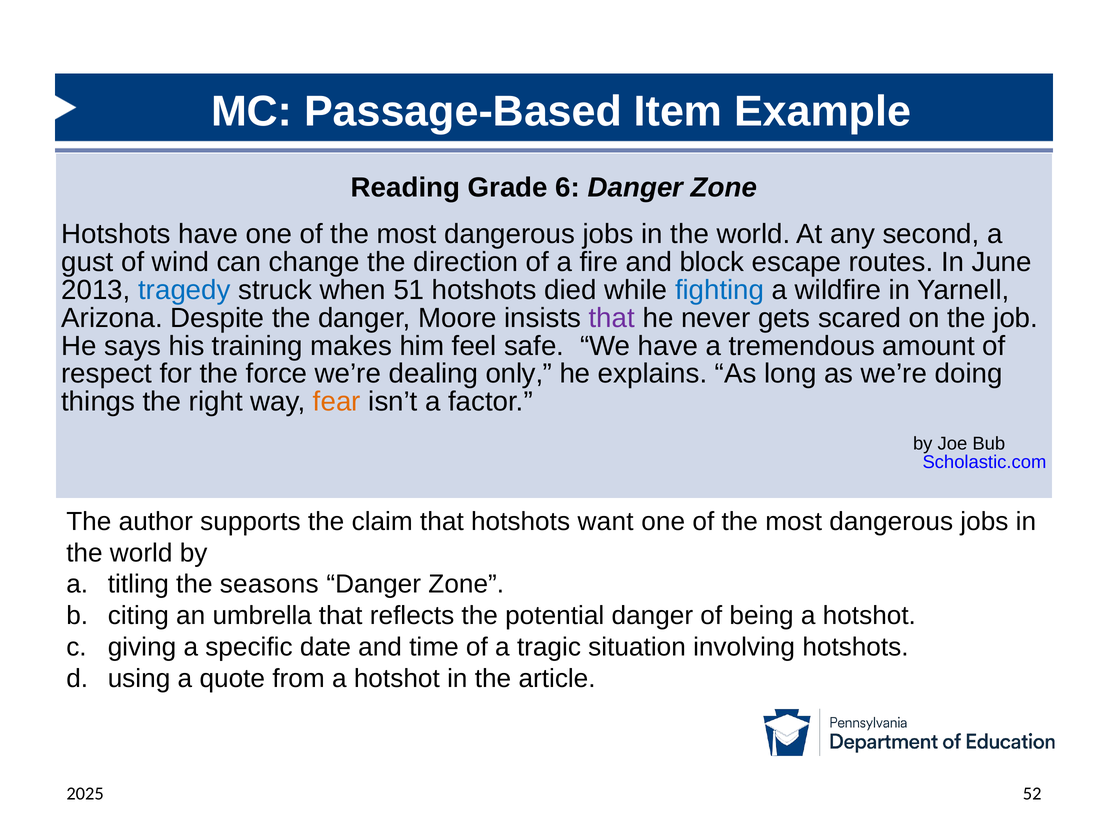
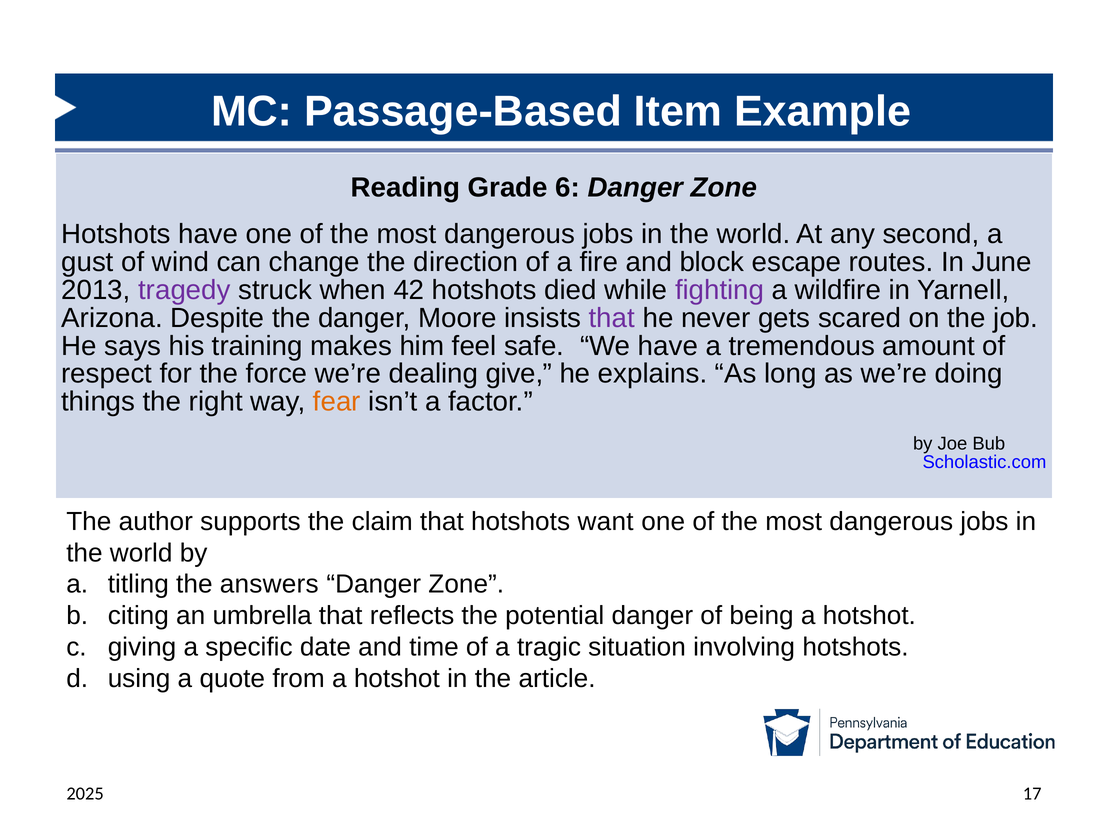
tragedy colour: blue -> purple (184, 290)
51: 51 -> 42 (409, 290)
fighting colour: blue -> purple (720, 290)
only: only -> give (519, 374)
seasons: seasons -> answers (269, 584)
52: 52 -> 17 (1032, 793)
